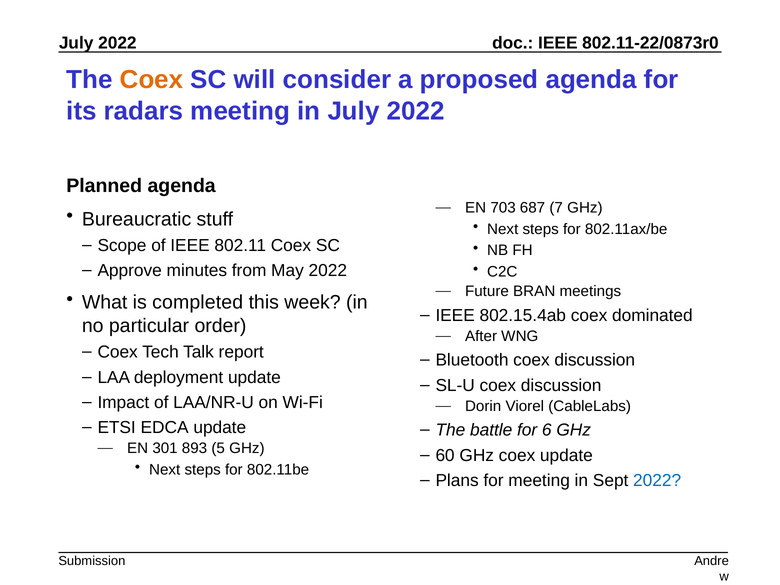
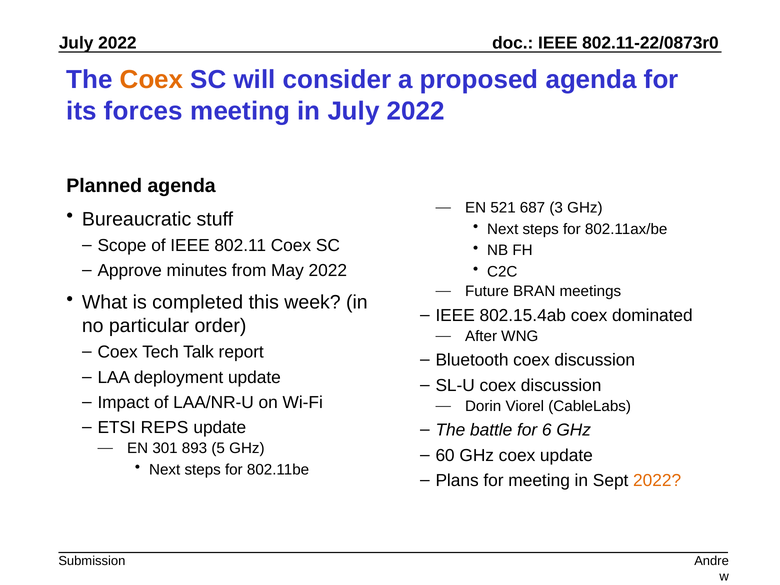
radars: radars -> forces (143, 111)
703: 703 -> 521 (503, 208)
7: 7 -> 3 (556, 208)
EDCA: EDCA -> REPS (165, 428)
2022 colour: blue -> orange (657, 480)
